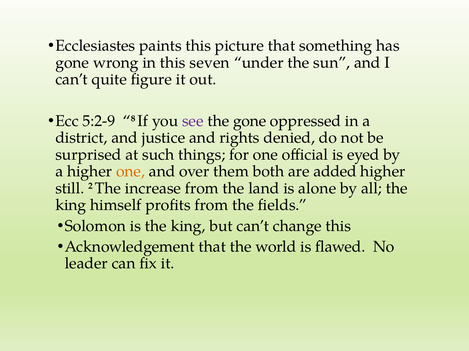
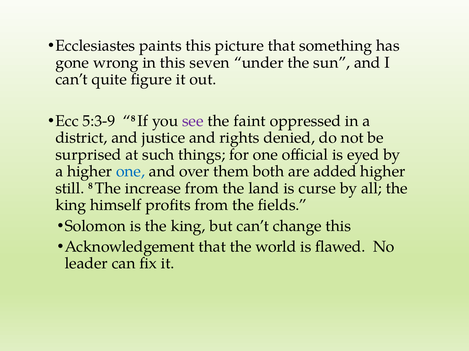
5:2-9: 5:2-9 -> 5:3-9 (99, 121)
the gone: gone -> faint (250, 121)
one colour: orange -> blue (131, 172)
still 2: 2 -> 8 (90, 186)
alone: alone -> curse (317, 189)
